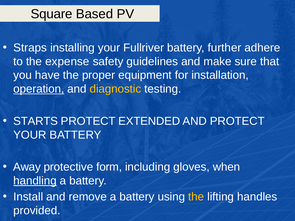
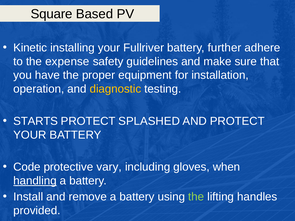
Straps: Straps -> Kinetic (30, 48)
operation underline: present -> none (39, 89)
EXTENDED: EXTENDED -> SPLASHED (149, 121)
Away: Away -> Code (27, 167)
form: form -> vary (109, 167)
the colour: yellow -> light green (196, 197)
